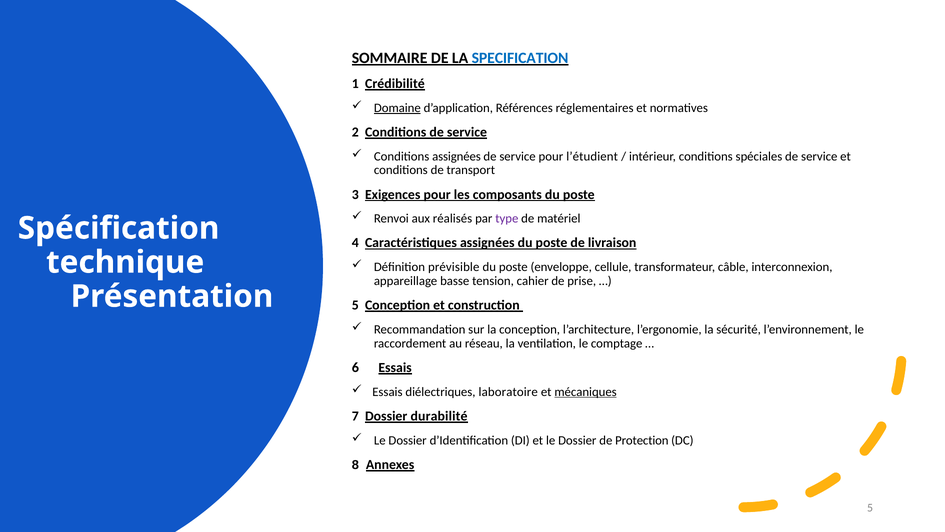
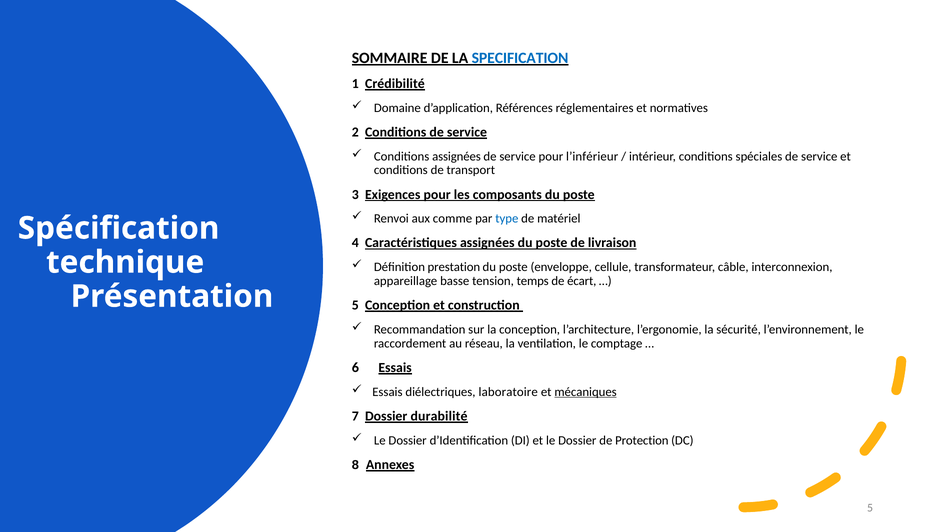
Domaine underline: present -> none (397, 108)
l’étudient: l’étudient -> l’inférieur (592, 156)
réalisés: réalisés -> comme (453, 219)
type colour: purple -> blue (507, 219)
prévisible: prévisible -> prestation (454, 267)
cahier: cahier -> temps (533, 281)
prise: prise -> écart (582, 281)
